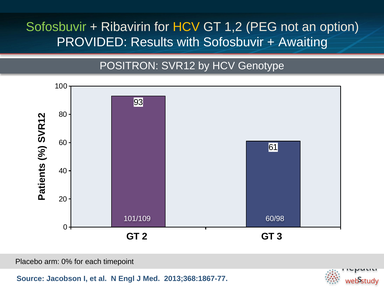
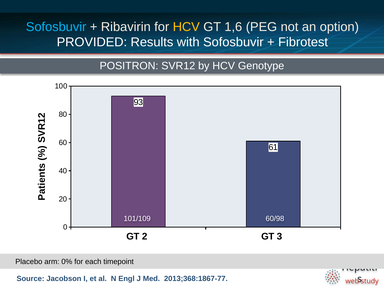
Sofosbuvir colour: light green -> light blue (56, 27)
1,2: 1,2 -> 1,6 (233, 27)
Awaiting: Awaiting -> Fibrotest (303, 42)
